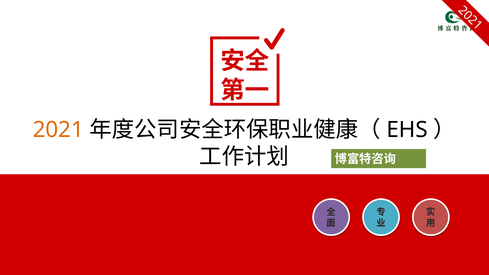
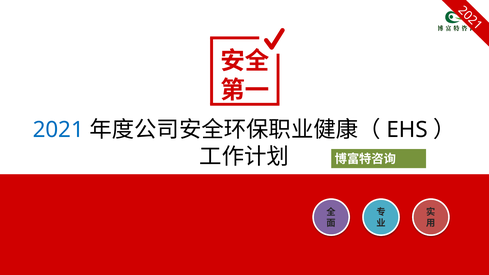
2021 colour: orange -> blue (58, 130)
